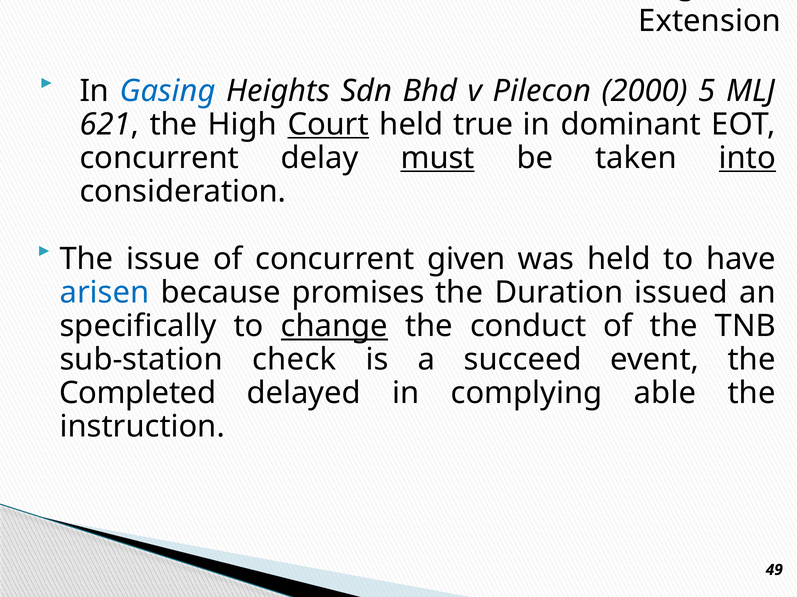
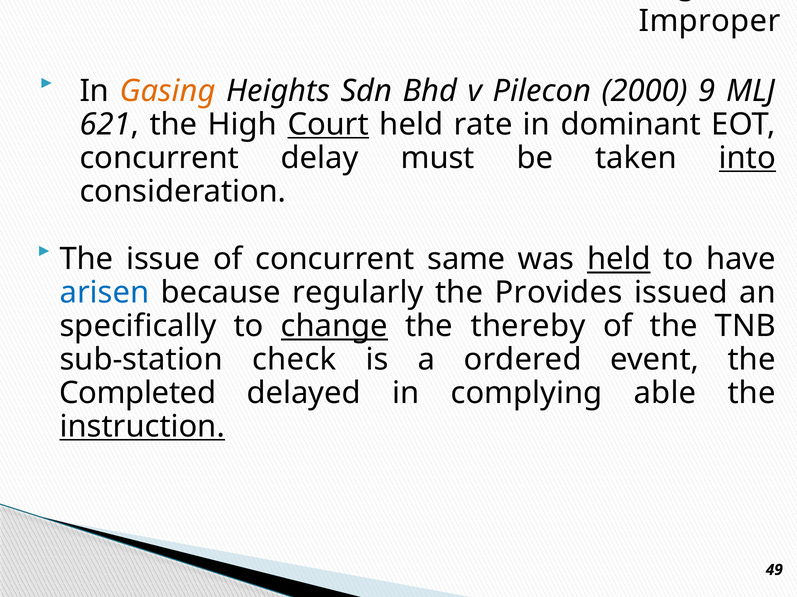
Extension: Extension -> Improper (710, 21)
Gasing colour: blue -> orange (168, 91)
5: 5 -> 9 (707, 91)
true: true -> rate (483, 125)
must underline: present -> none (438, 158)
given: given -> same (466, 260)
held underline: none -> present (619, 260)
promises: promises -> regularly (358, 293)
Duration: Duration -> Provides (559, 293)
conduct: conduct -> thereby (528, 326)
succeed: succeed -> ordered (523, 360)
instruction underline: none -> present (142, 427)
